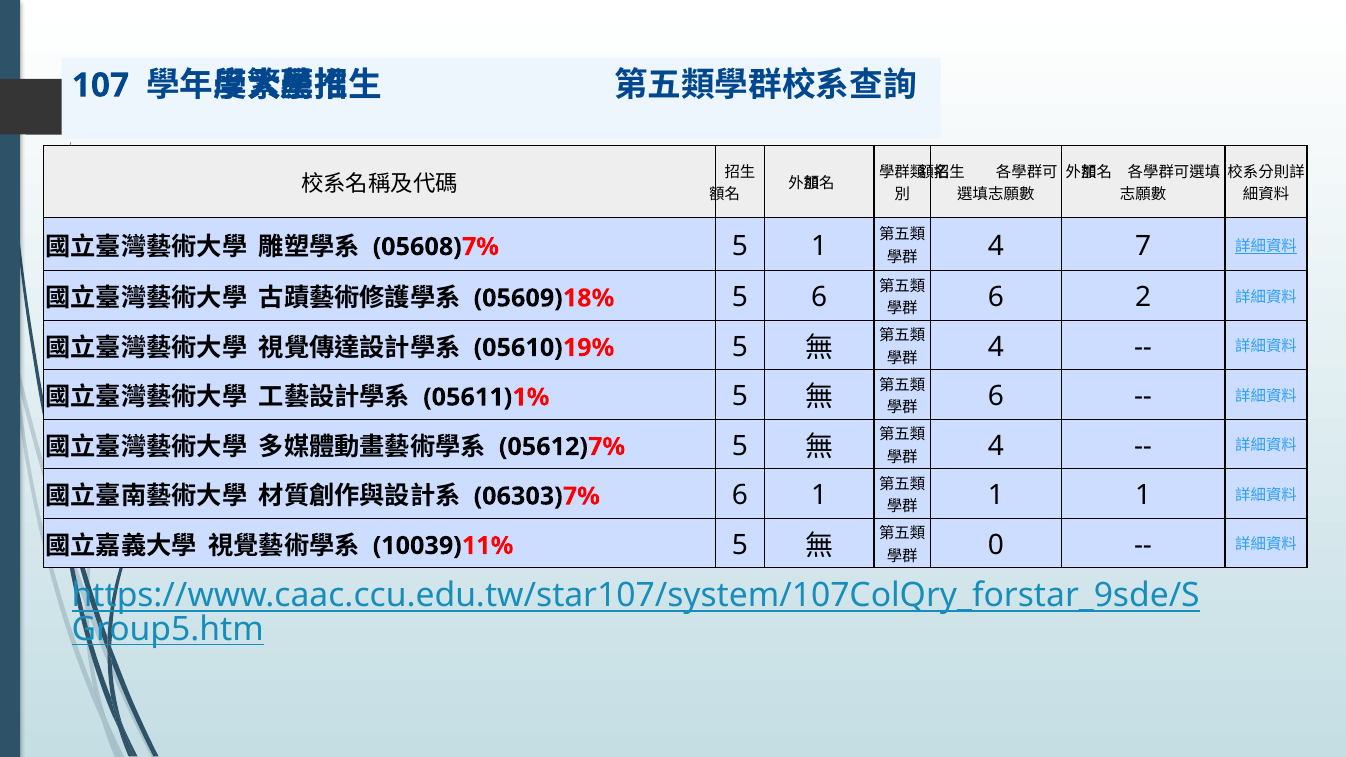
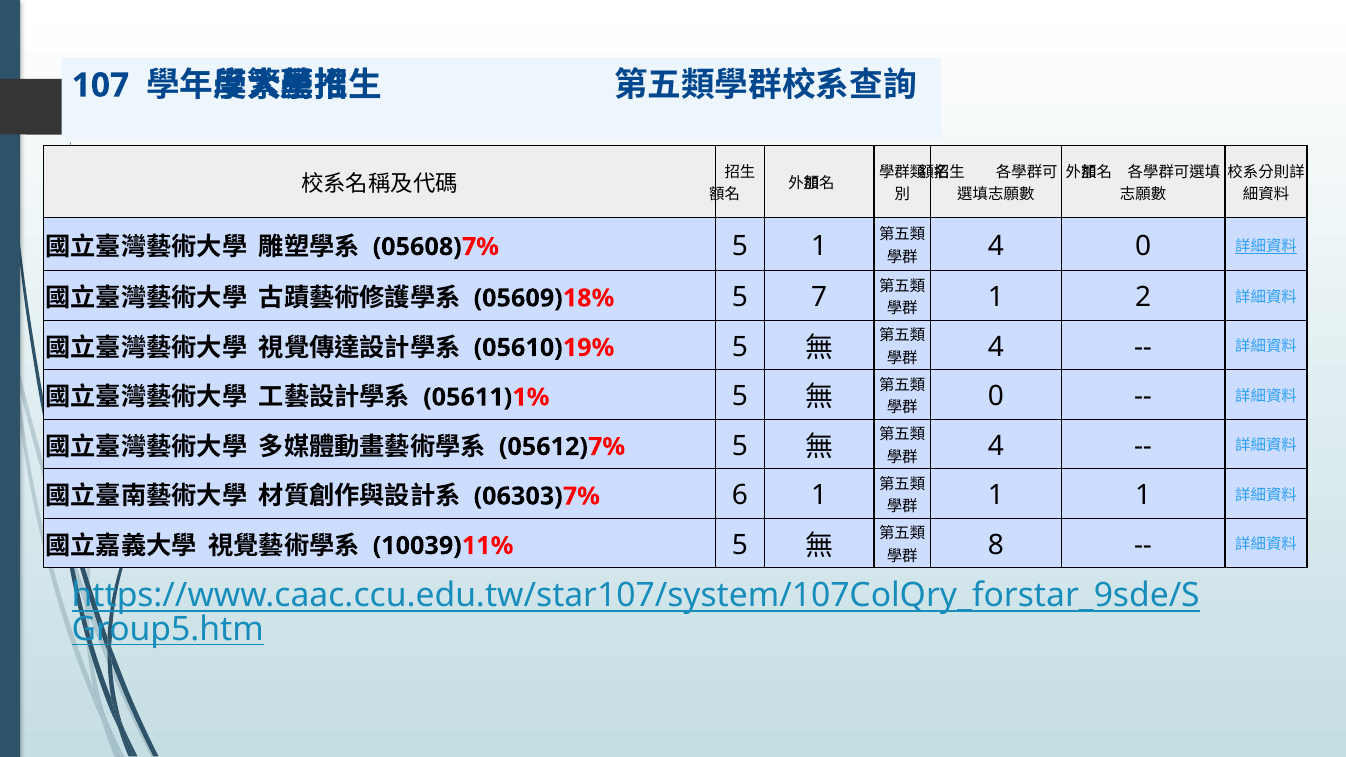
4 7: 7 -> 0 (1143, 246)
5 6: 6 -> 7 (819, 297)
6: 6 -> 1 (996, 297)
6: 6 -> 0 (996, 396)
0: 0 -> 8 (996, 545)
